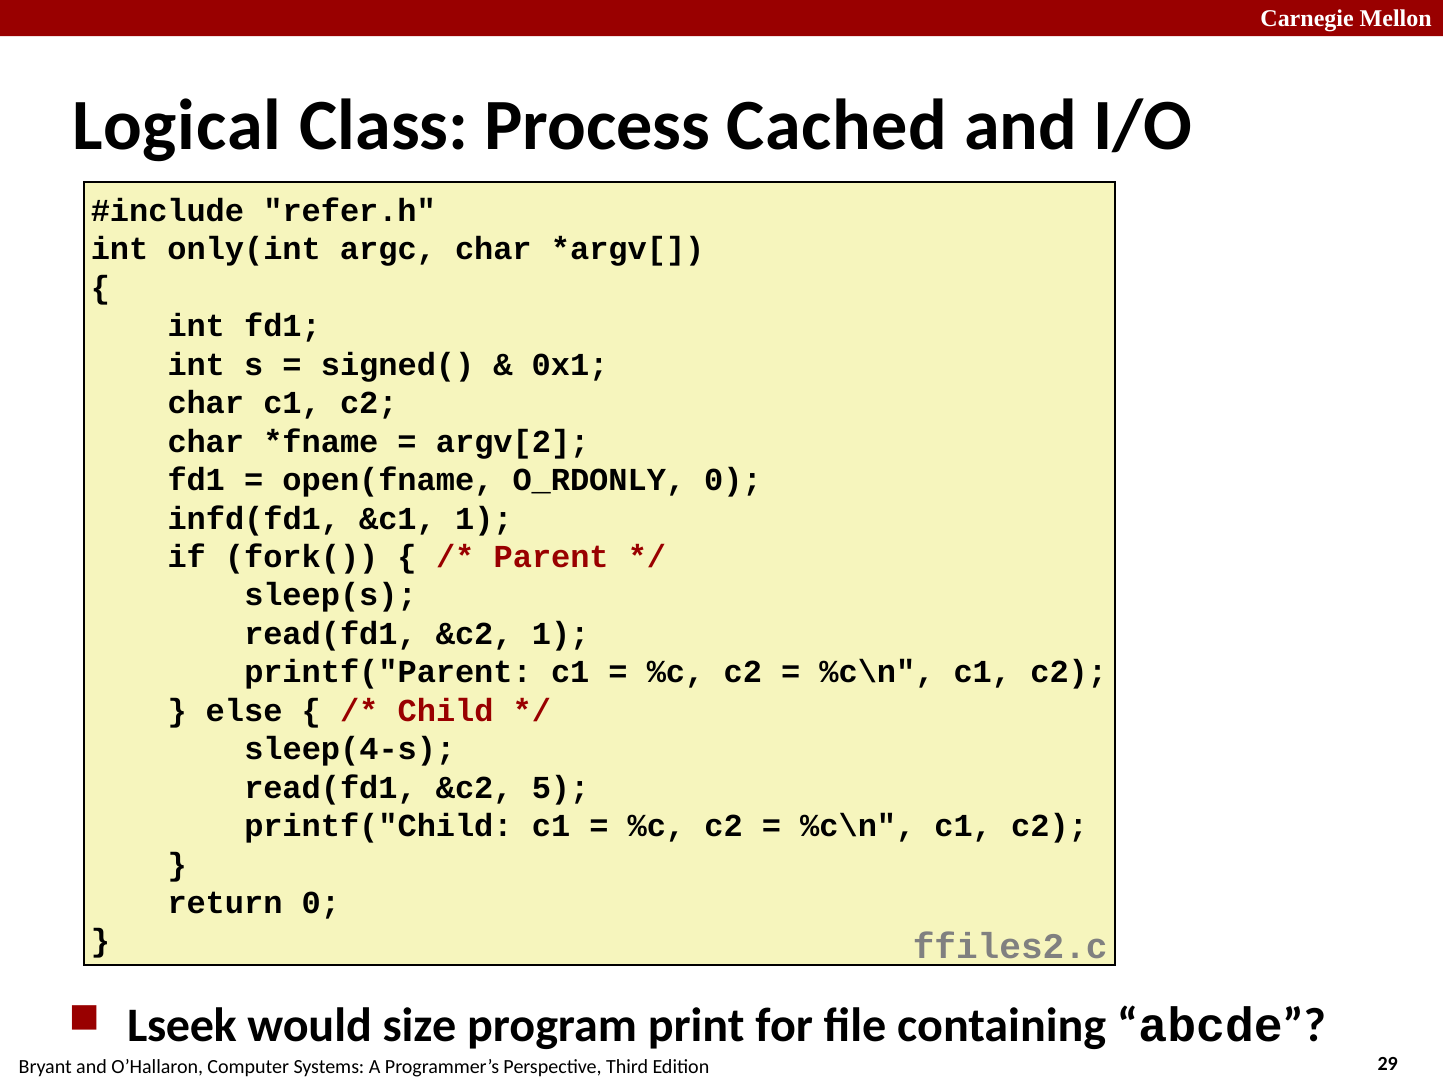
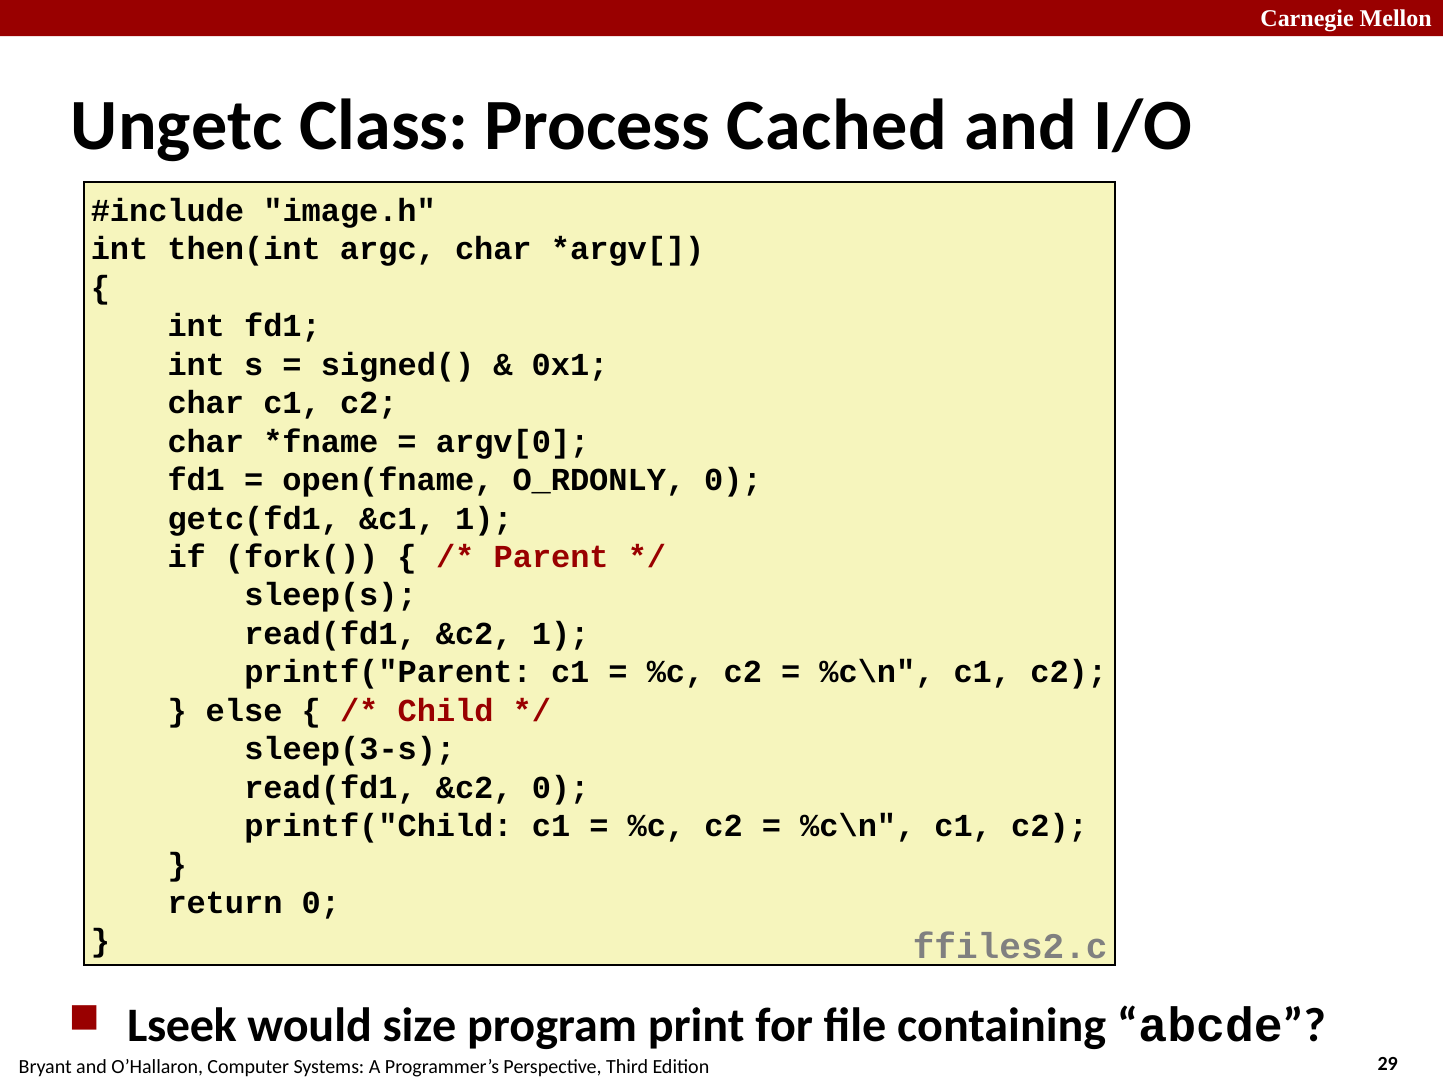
Logical: Logical -> Ungetc (177, 125)
refer.h: refer.h -> image.h (350, 211)
only(int: only(int -> then(int (244, 249)
argv[2: argv[2 -> argv[0 (513, 442)
infd(fd1: infd(fd1 -> getc(fd1 (254, 519)
sleep(4-s: sleep(4-s -> sleep(3-s (350, 749)
&c2 5: 5 -> 0 (561, 788)
